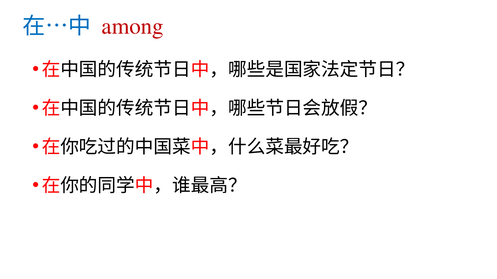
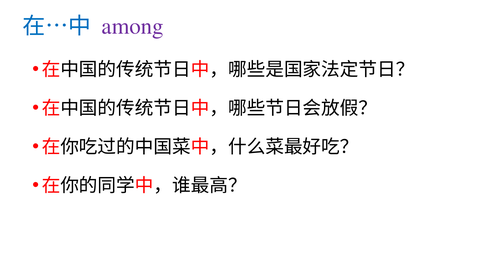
among colour: red -> purple (133, 26)
